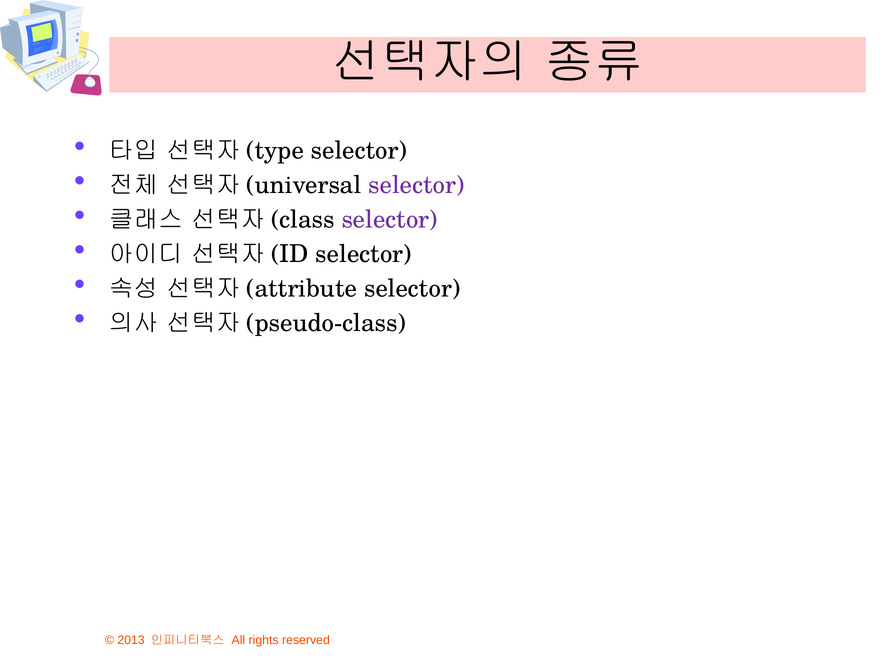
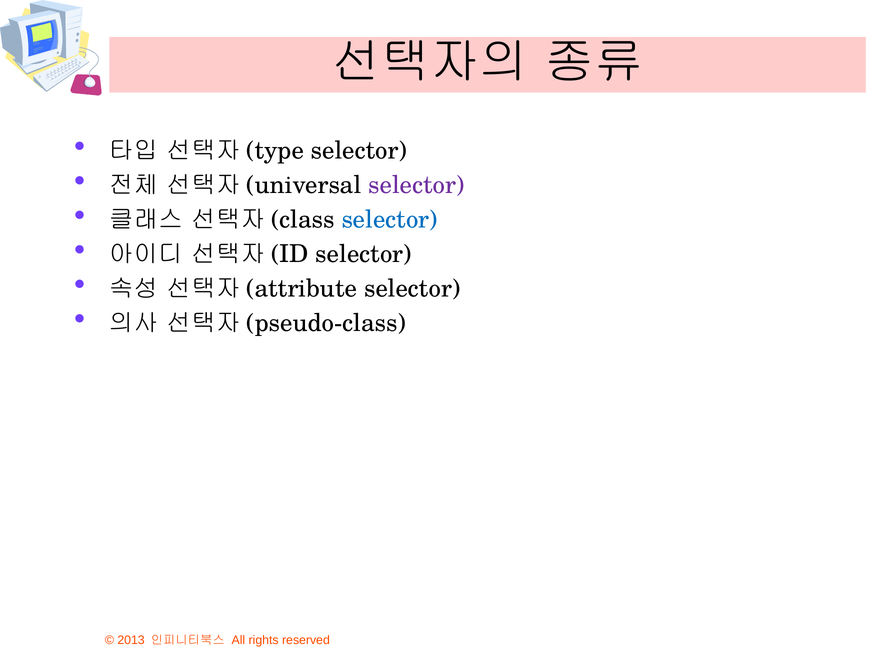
selector colour: purple -> blue (390, 220)
